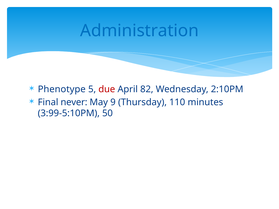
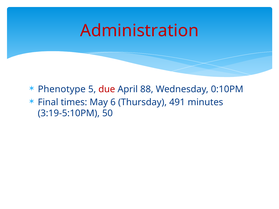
Administration colour: blue -> red (139, 31)
82: 82 -> 88 (147, 89)
2:10PM: 2:10PM -> 0:10PM (227, 89)
never: never -> times (74, 102)
9: 9 -> 6 (113, 102)
110: 110 -> 491 (177, 102)
3:99-5:10PM: 3:99-5:10PM -> 3:19-5:10PM (69, 113)
